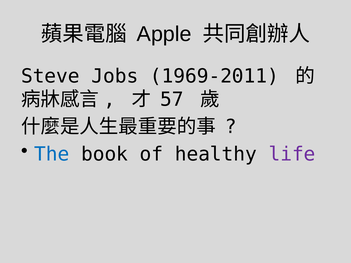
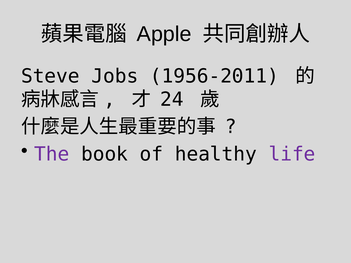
1969-2011: 1969-2011 -> 1956-2011 (214, 76)
57: 57 -> 24 (172, 100)
The colour: blue -> purple (52, 154)
